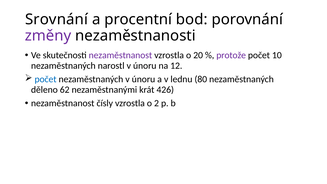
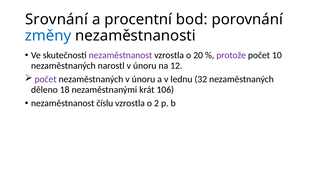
změny colour: purple -> blue (48, 36)
počet colour: blue -> purple (46, 79)
80: 80 -> 32 (201, 79)
62: 62 -> 18 (65, 90)
426: 426 -> 106 (165, 90)
čísly: čísly -> číslu (105, 103)
